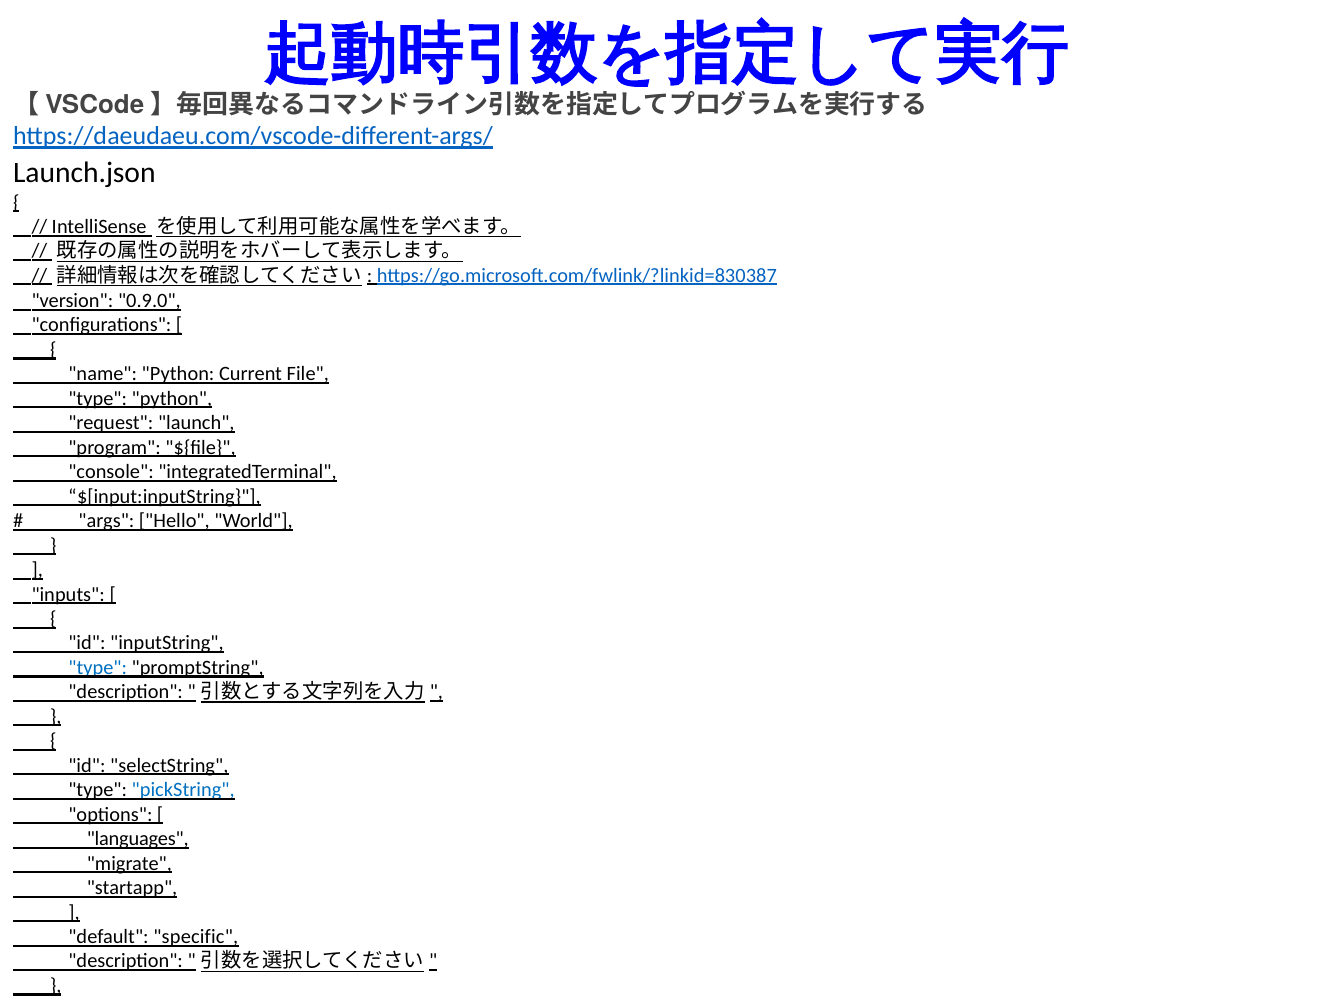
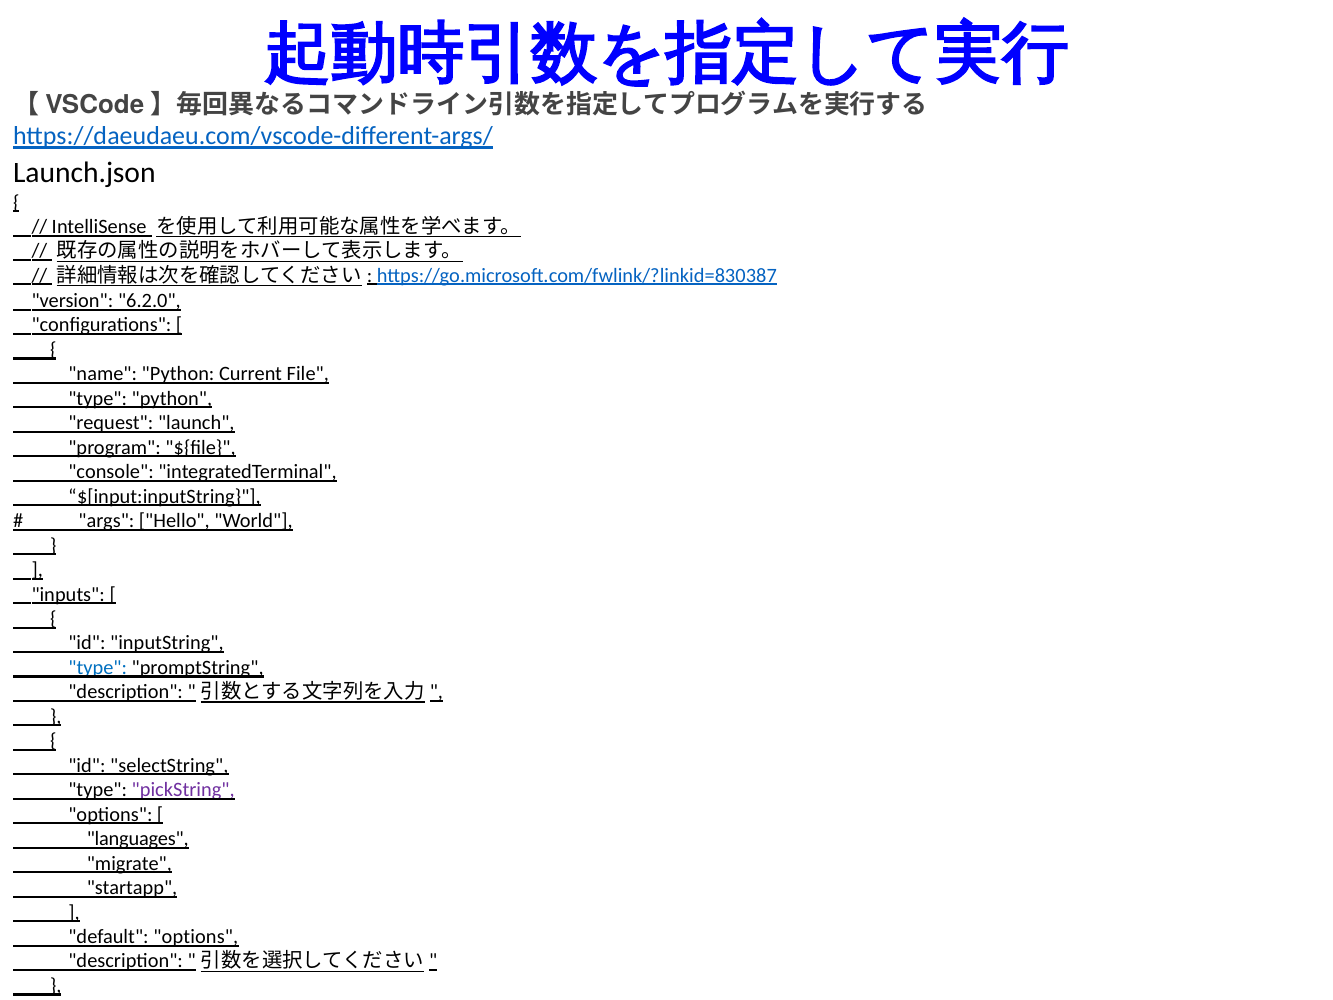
0.9.0: 0.9.0 -> 6.2.0 (149, 301)
pickString colour: blue -> purple (183, 790)
default specific: specific -> options (196, 937)
